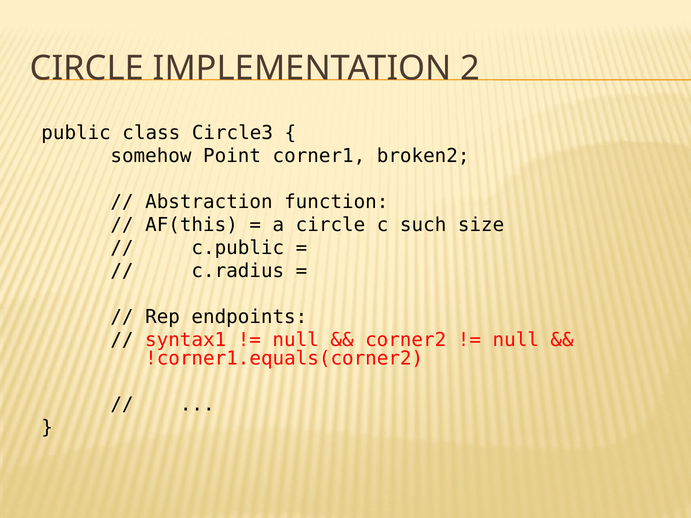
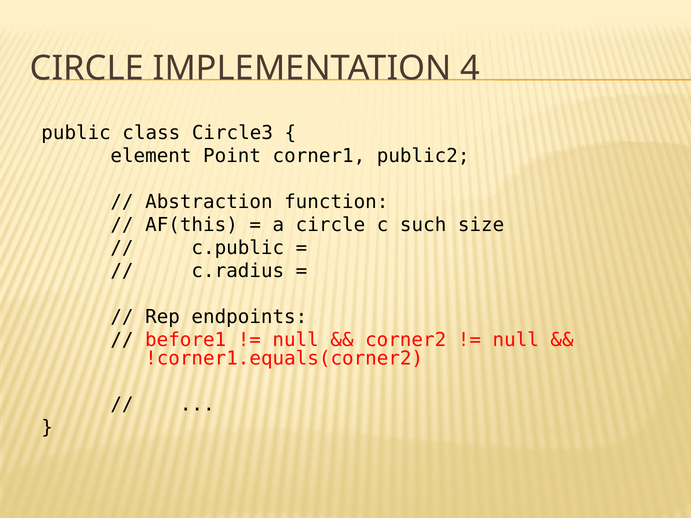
2: 2 -> 4 (470, 69)
somehow: somehow -> element (151, 156)
broken2: broken2 -> public2 (423, 156)
syntax1: syntax1 -> before1 (186, 340)
